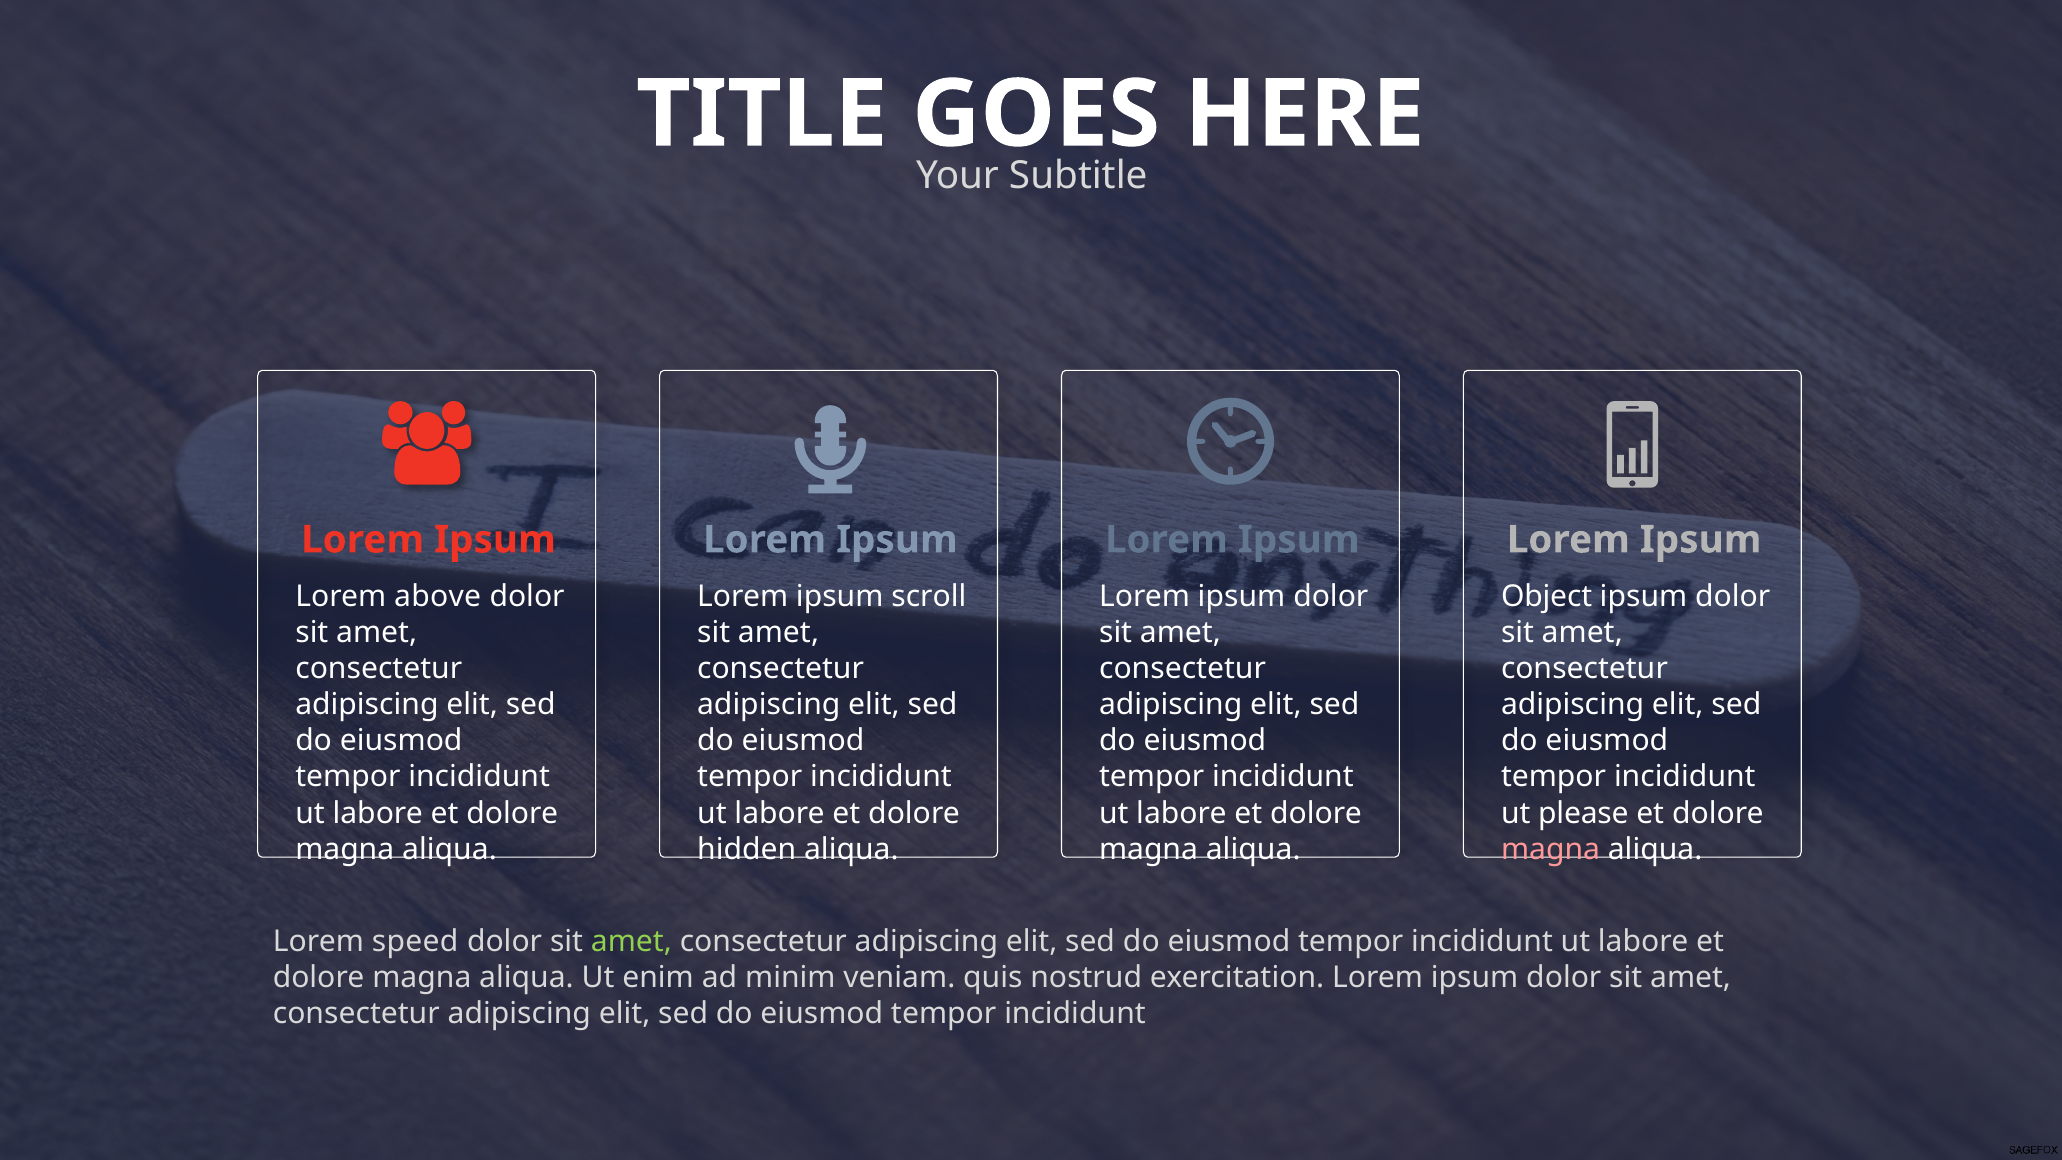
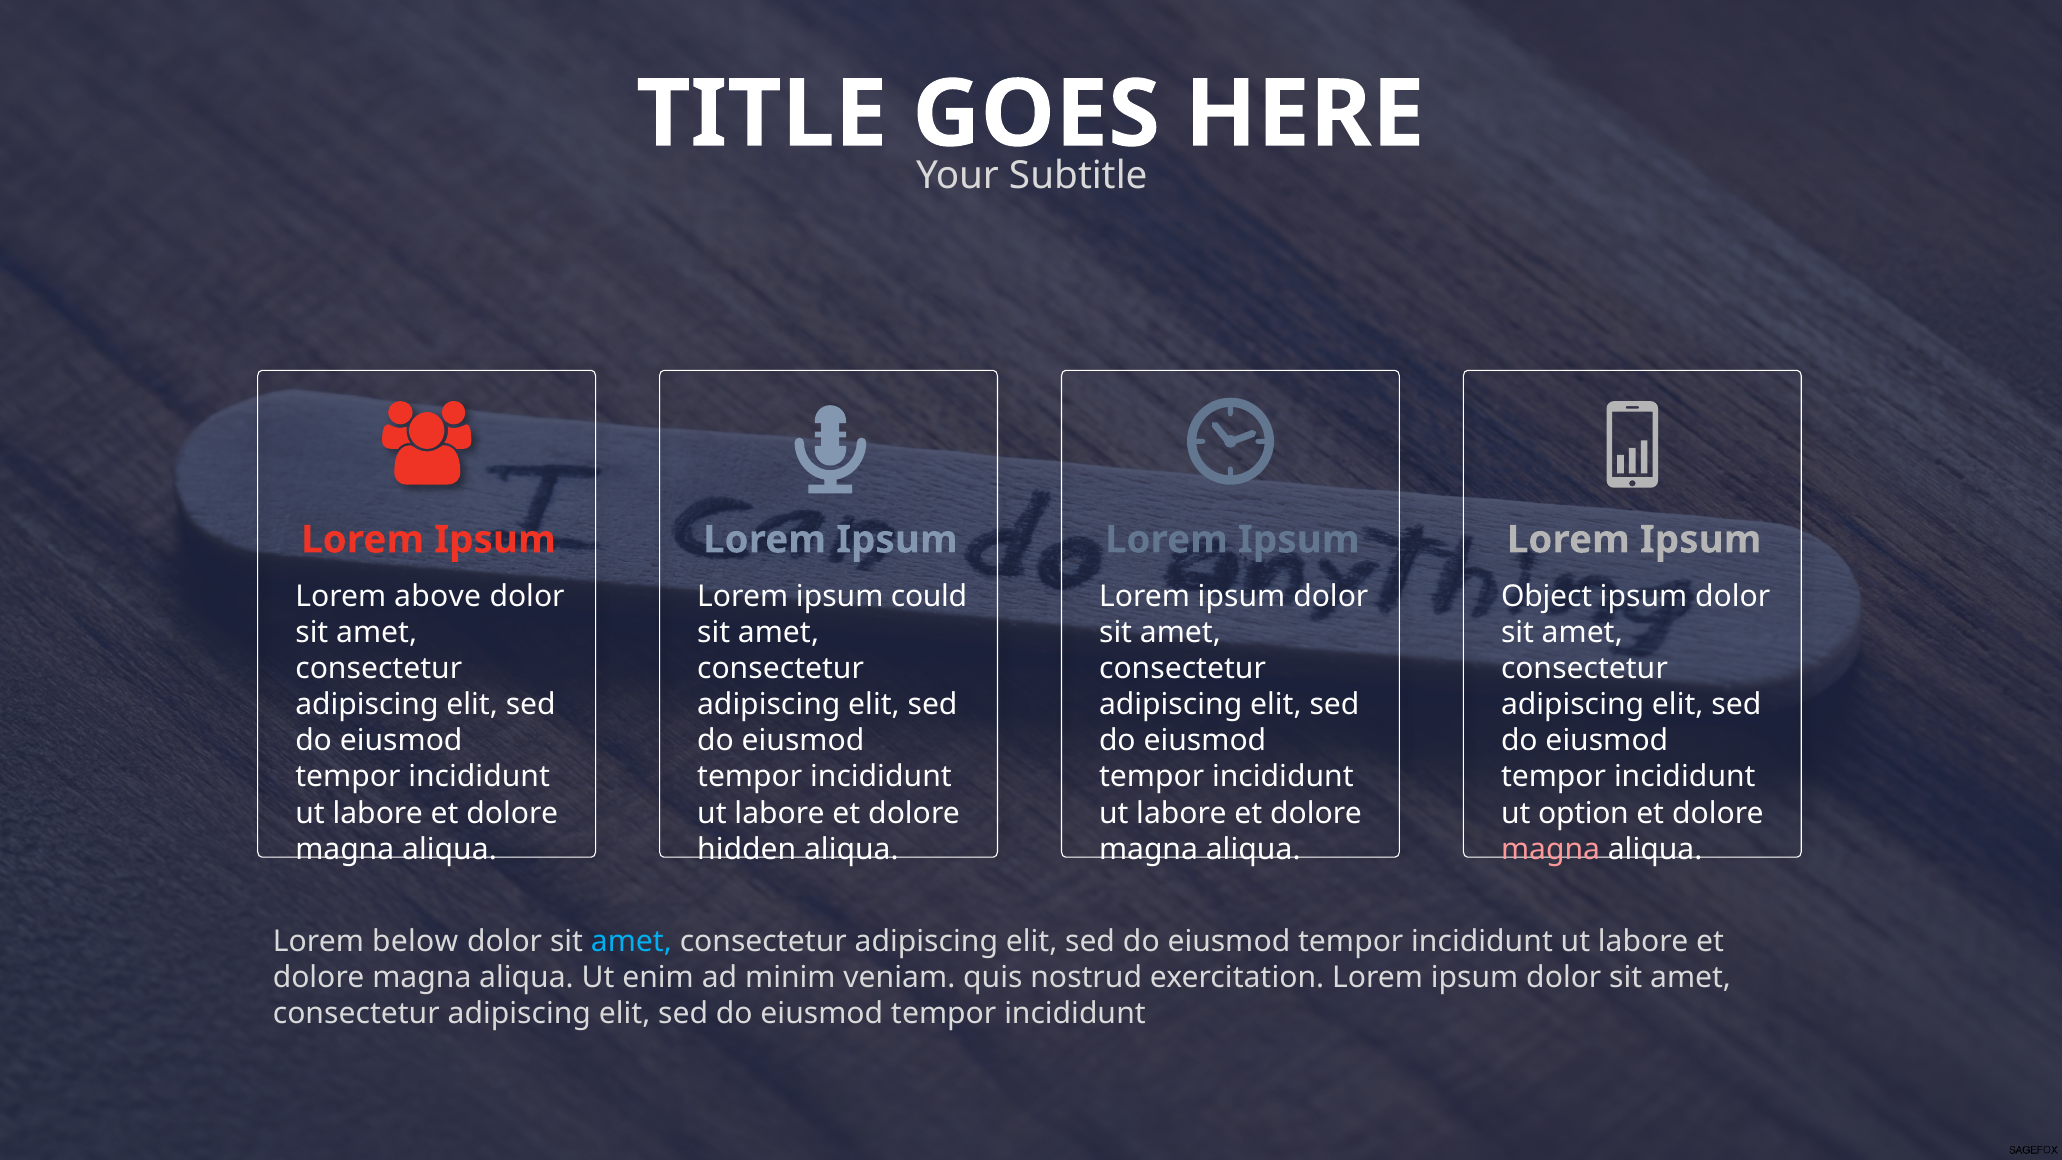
scroll: scroll -> could (929, 596)
please: please -> option (1583, 813)
speed: speed -> below (415, 942)
amet colour: light green -> light blue (631, 942)
